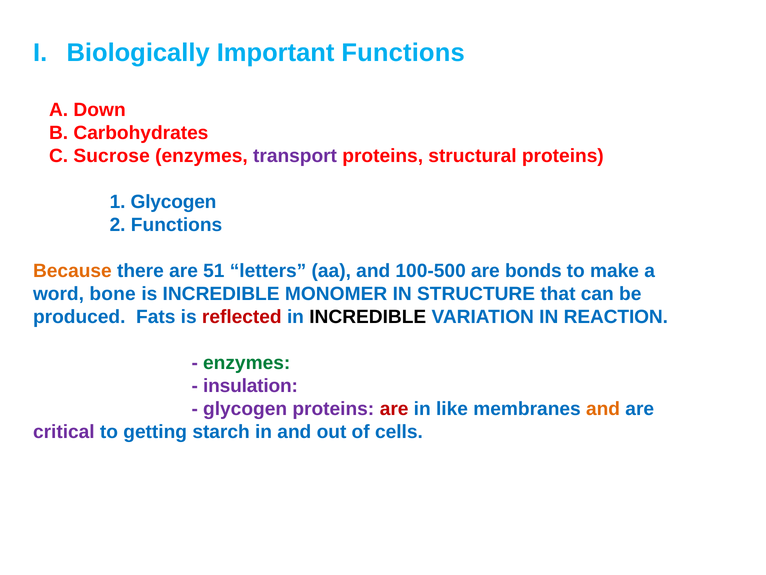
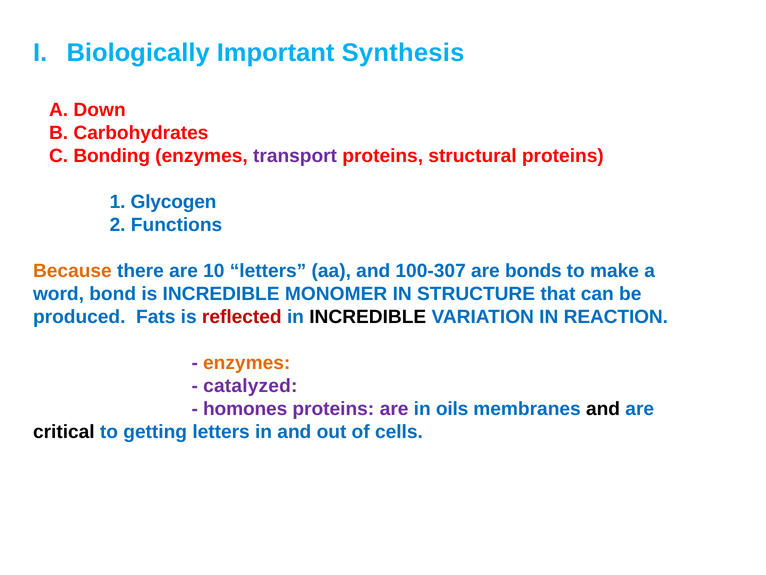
Important Functions: Functions -> Synthesis (403, 53)
Sucrose: Sucrose -> Bonding (112, 156)
51: 51 -> 10 (214, 271)
100-500: 100-500 -> 100-307 (431, 271)
bone: bone -> bond (113, 294)
enzymes colour: green -> orange (247, 363)
insulation: insulation -> catalyzed (250, 386)
glycogen: glycogen -> homones (245, 408)
are colour: red -> purple (394, 408)
like: like -> oils (452, 408)
and colour: orange -> black (603, 408)
critical colour: purple -> black (64, 431)
getting starch: starch -> letters (221, 431)
